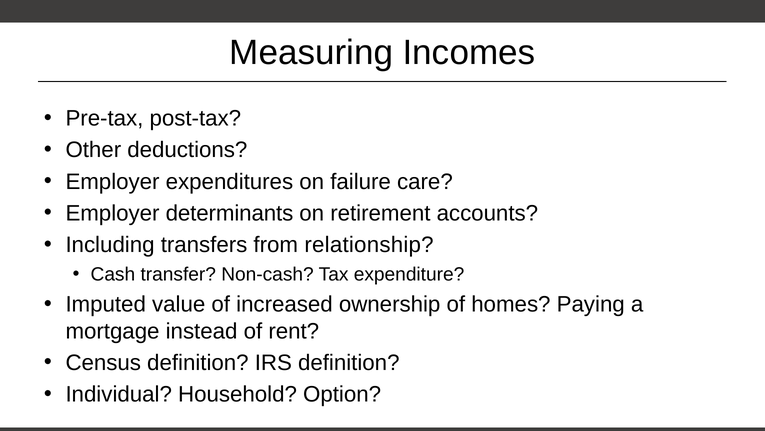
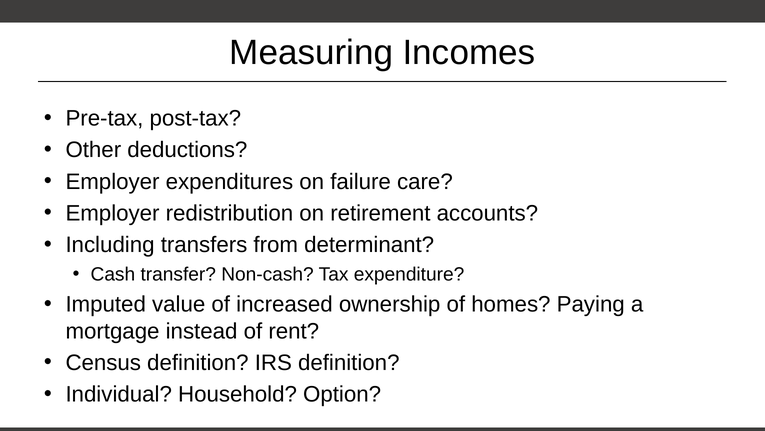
determinants: determinants -> redistribution (229, 213)
relationship: relationship -> determinant (369, 245)
